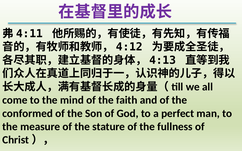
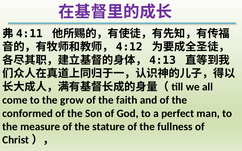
mind: mind -> grow (72, 100)
